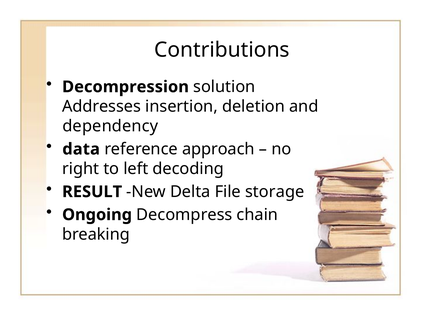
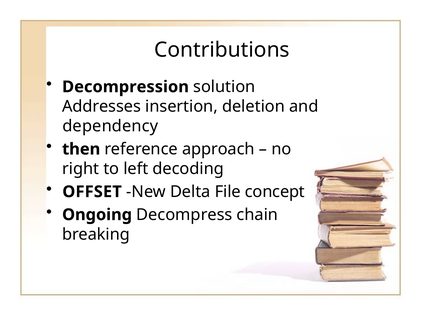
data: data -> then (81, 149)
RESULT: RESULT -> OFFSET (92, 192)
storage: storage -> concept (275, 192)
